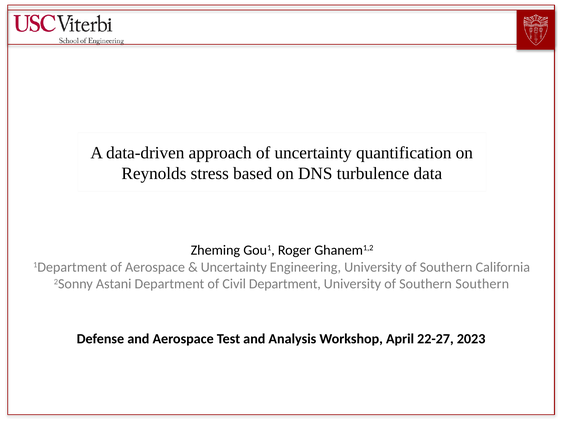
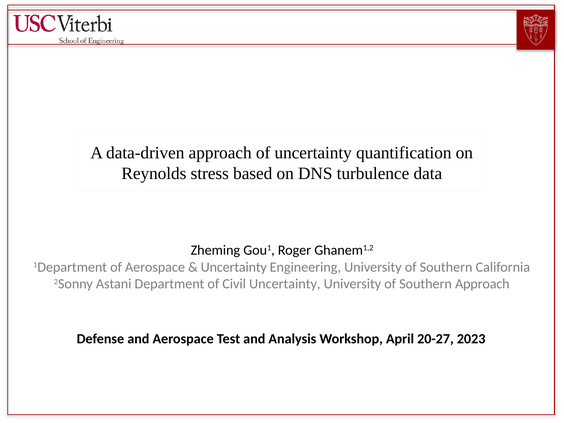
Civil Department: Department -> Uncertainty (285, 284)
Southern Southern: Southern -> Approach (482, 284)
22-27: 22-27 -> 20-27 (435, 339)
